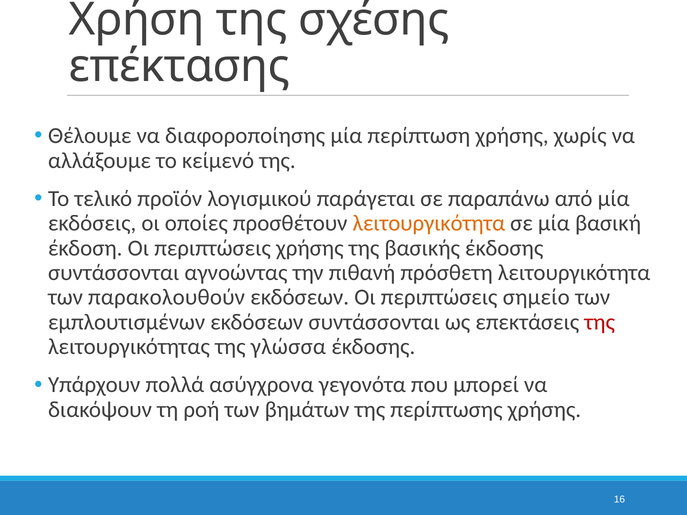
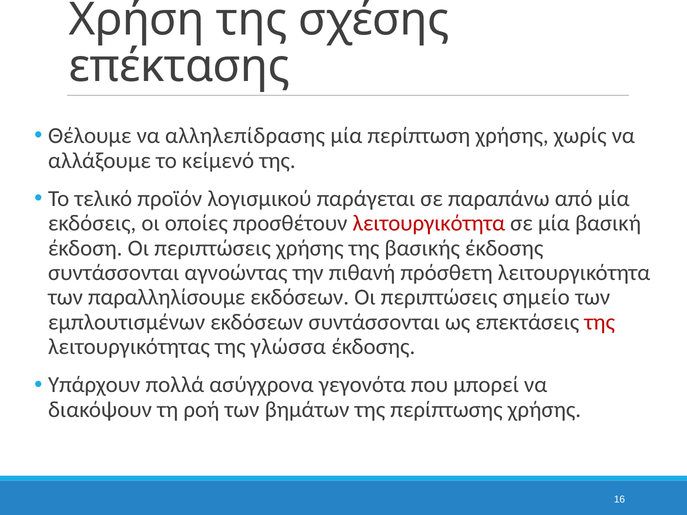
διαφοροποίησης: διαφοροποίησης -> αλληλεπίδρασης (245, 136)
λειτουργικότητα colour: orange -> red (429, 223)
παρακολουθούν: παρακολουθούν -> παραλληλίσουμε (167, 298)
